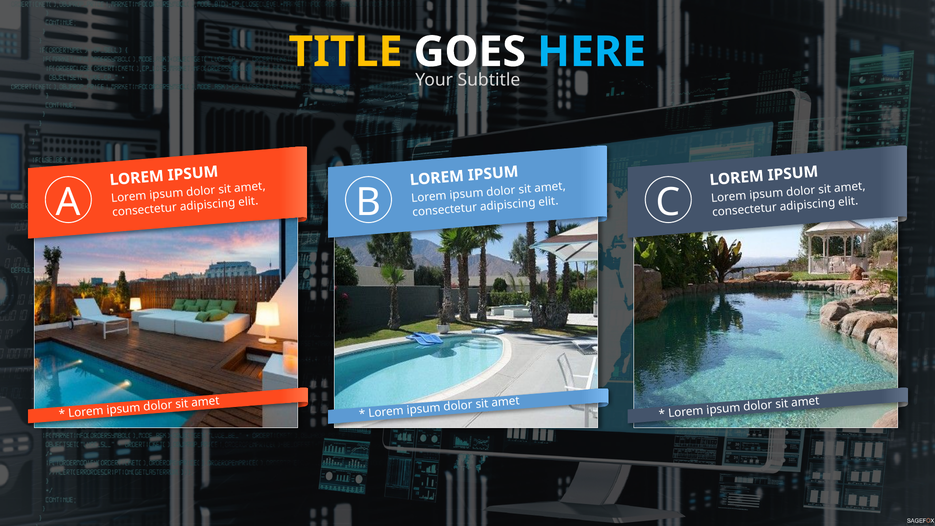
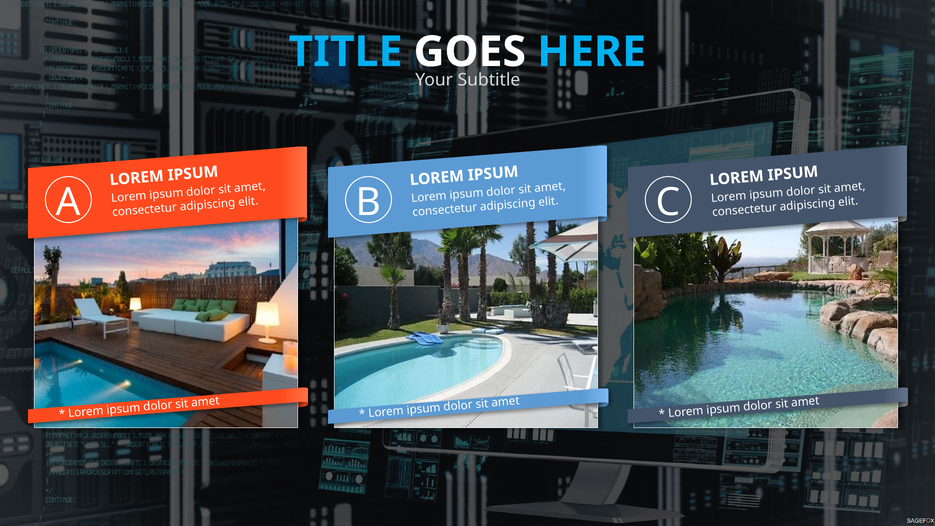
TITLE colour: yellow -> light blue (345, 52)
